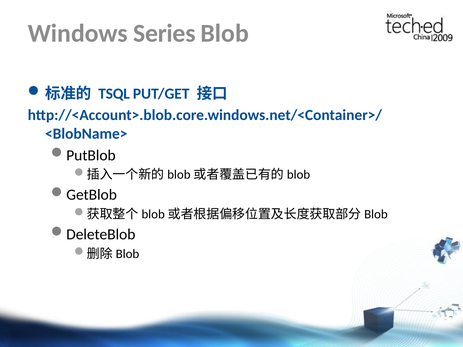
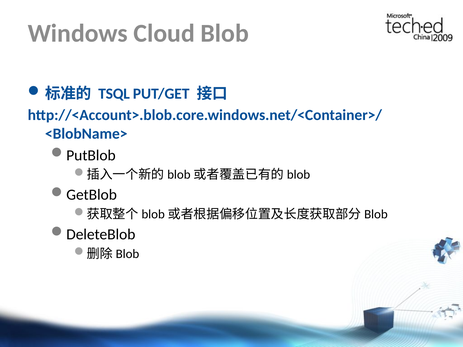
Series: Series -> Cloud (164, 33)
